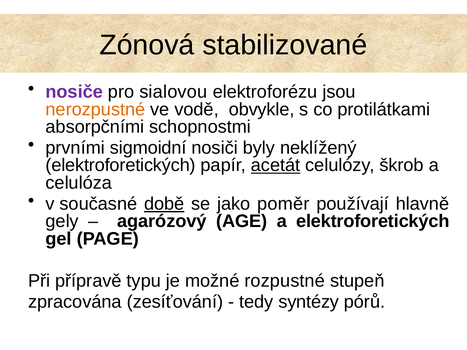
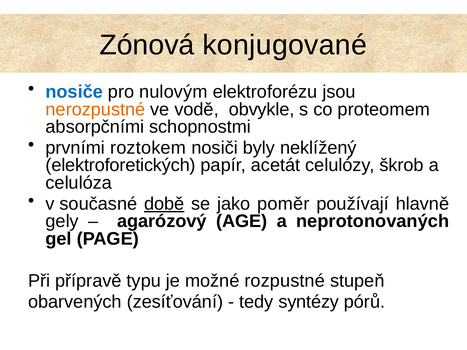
stabilizované: stabilizované -> konjugované (285, 45)
nosiče colour: purple -> blue (74, 92)
sialovou: sialovou -> nulovým (173, 92)
protilátkami: protilátkami -> proteomem (384, 109)
sigmoidní: sigmoidní -> roztokem (148, 148)
acetát underline: present -> none (276, 165)
a elektroforetických: elektroforetických -> neprotonovaných (373, 221)
zpracována: zpracována -> obarvených (75, 302)
